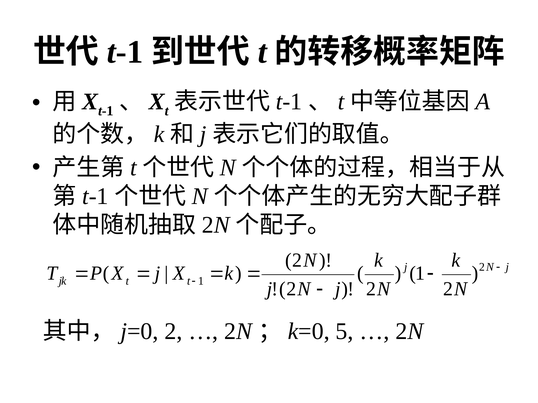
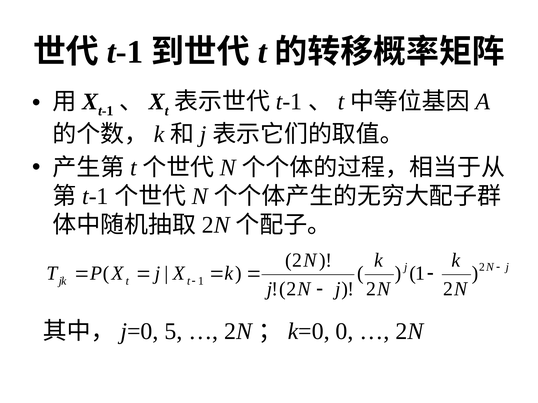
2: 2 -> 5 (173, 332)
5: 5 -> 0 (345, 332)
